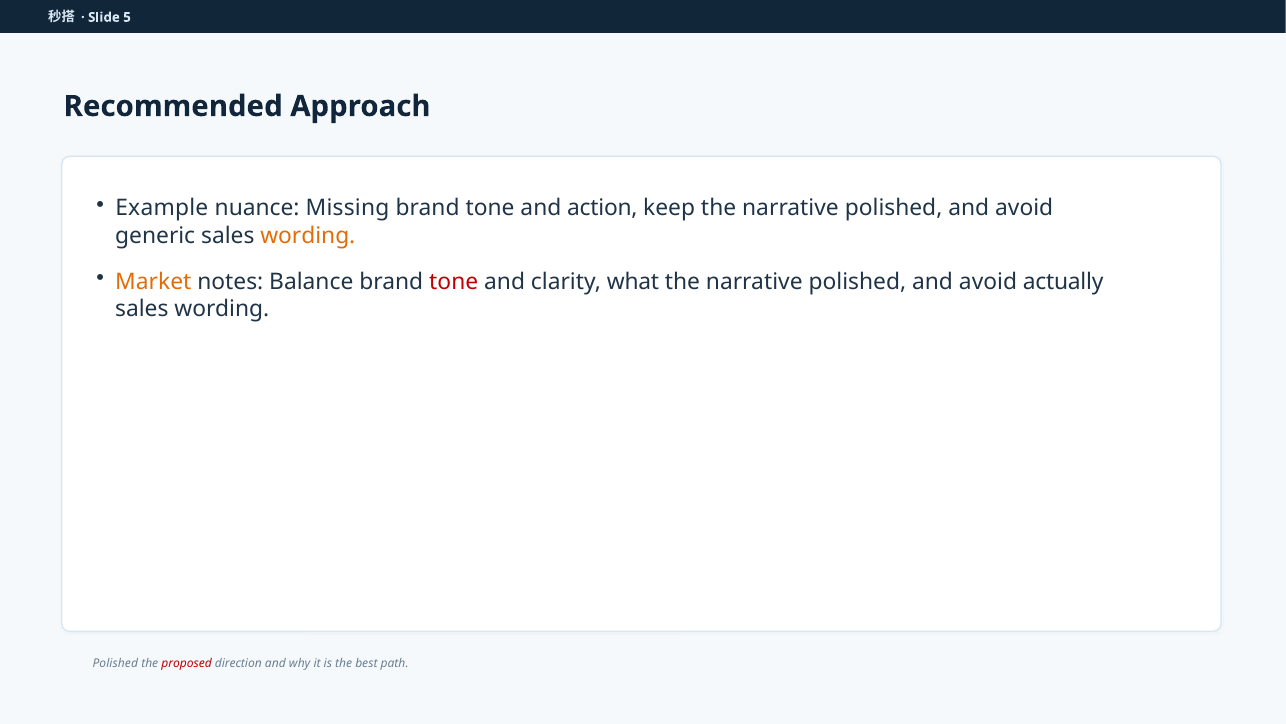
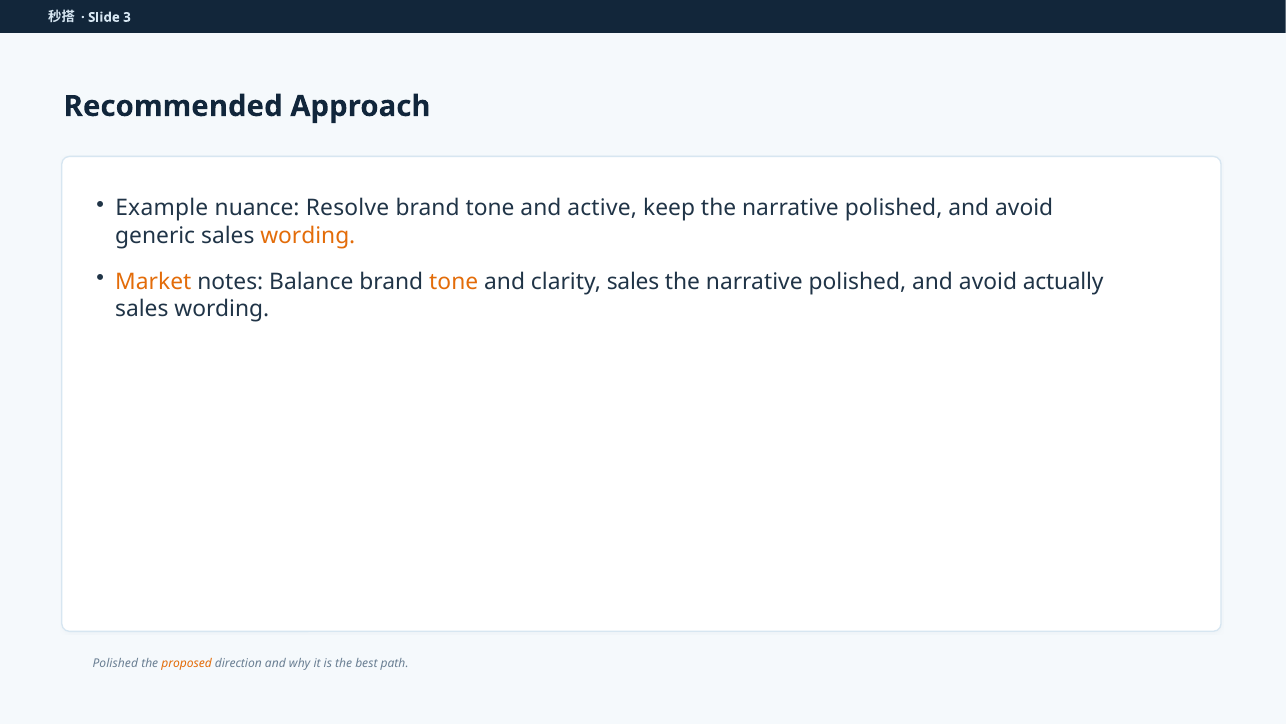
5: 5 -> 3 (127, 17)
Missing: Missing -> Resolve (348, 208)
action: action -> active (602, 208)
tone colour: red -> orange (454, 282)
clarity what: what -> sales (633, 282)
proposed colour: red -> orange (187, 662)
